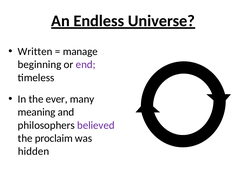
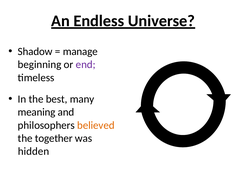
Written: Written -> Shadow (35, 51)
ever: ever -> best (57, 99)
believed colour: purple -> orange (96, 125)
proclaim: proclaim -> together (54, 138)
